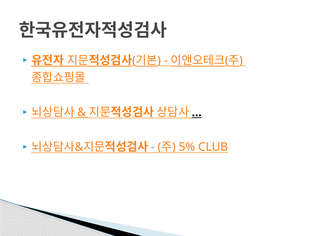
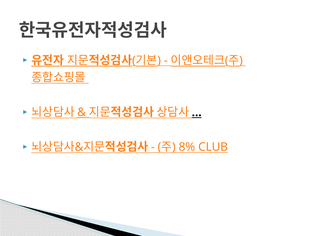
5%: 5% -> 8% (187, 147)
